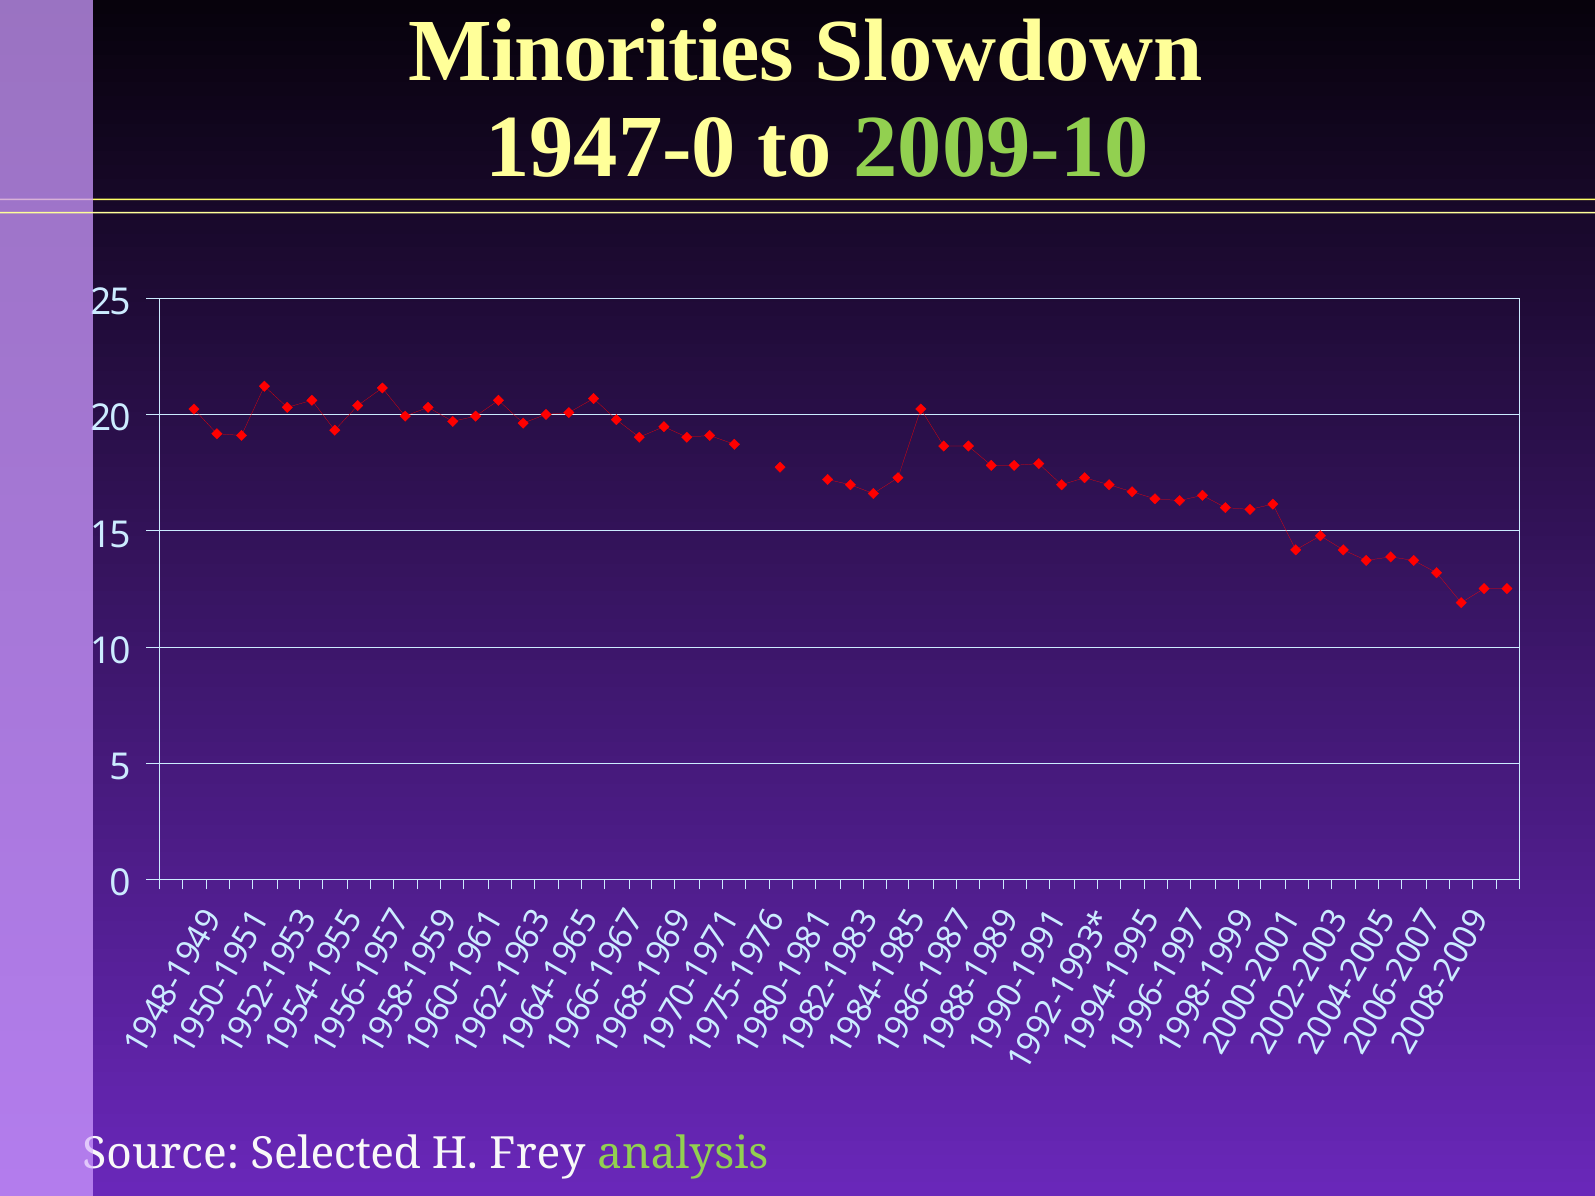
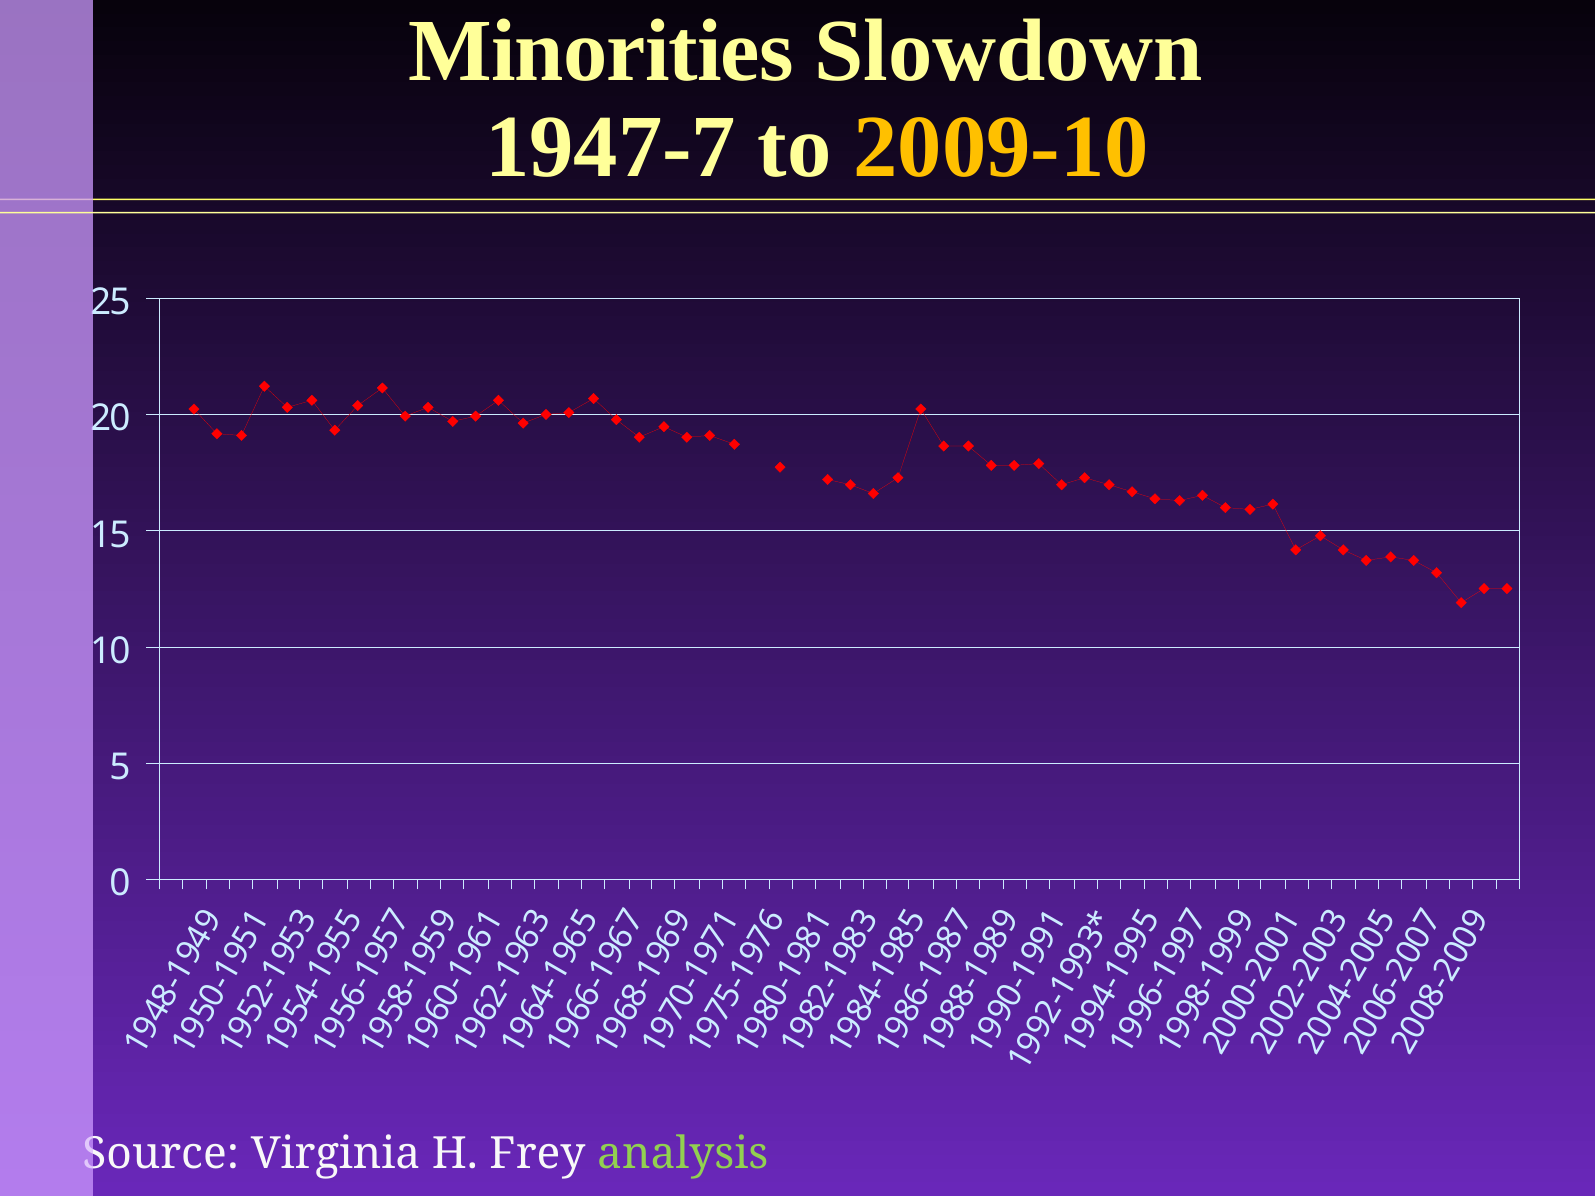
1947-0: 1947-0 -> 1947-7 (611, 147)
2009-10 colour: light green -> yellow (1001, 147)
Selected: Selected -> Virginia (336, 1154)
